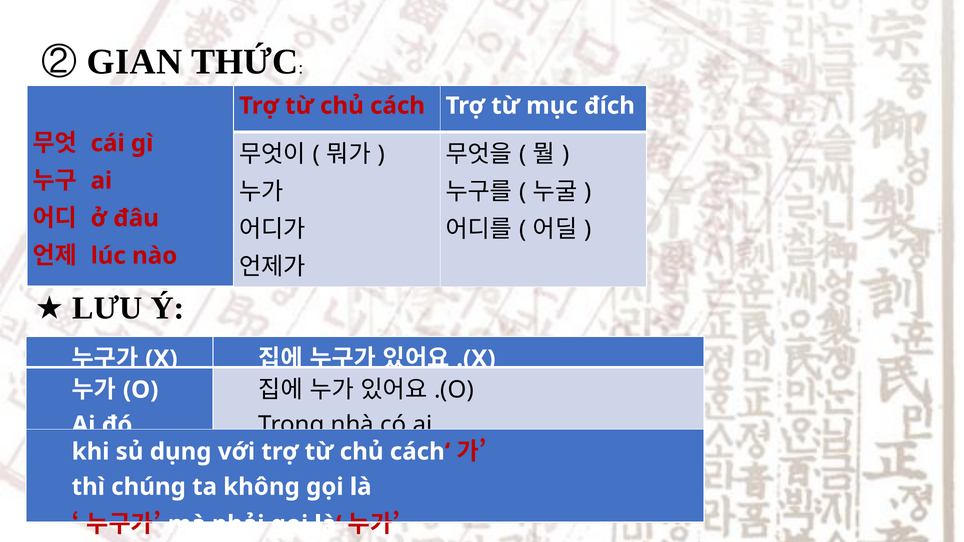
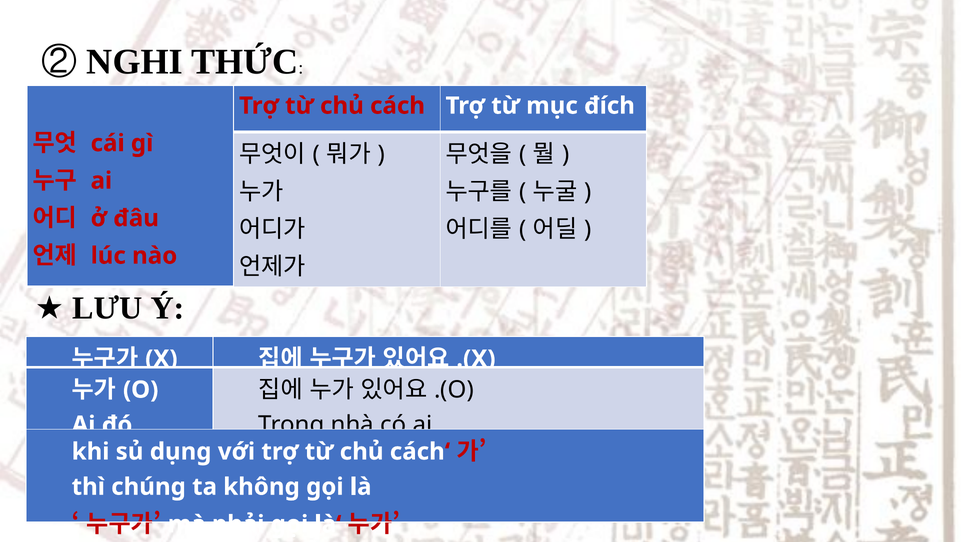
GIAN: GIAN -> NGHI (135, 62)
